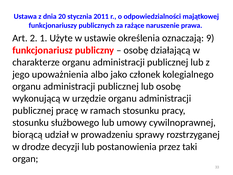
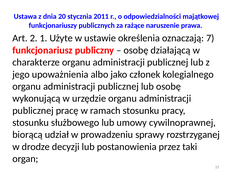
9: 9 -> 7 (210, 38)
